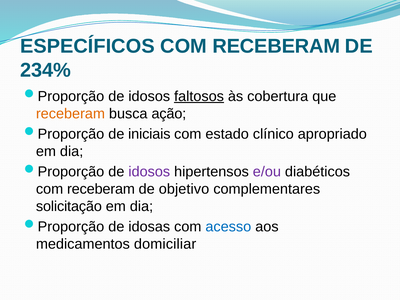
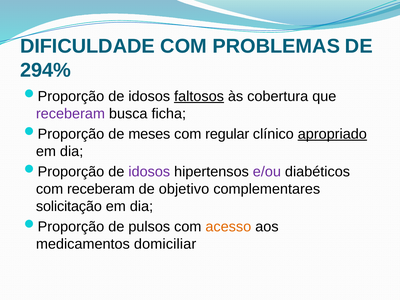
ESPECÍFICOS: ESPECÍFICOS -> DIFICULDADE (87, 46)
RECEBERAM: RECEBERAM -> PROBLEMAS (276, 46)
234%: 234% -> 294% (46, 70)
receberam colour: orange -> purple (70, 114)
ação: ação -> ficha (169, 114)
iniciais: iniciais -> meses (149, 134)
estado: estado -> regular (227, 134)
apropriado underline: none -> present (332, 134)
idosas: idosas -> pulsos (149, 227)
acesso colour: blue -> orange (228, 227)
